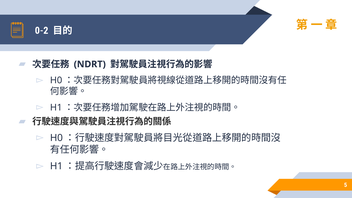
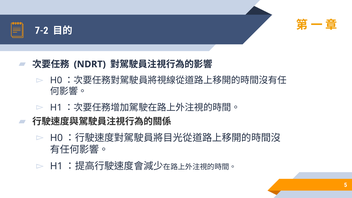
0-2: 0-2 -> 7-2 (42, 31)
